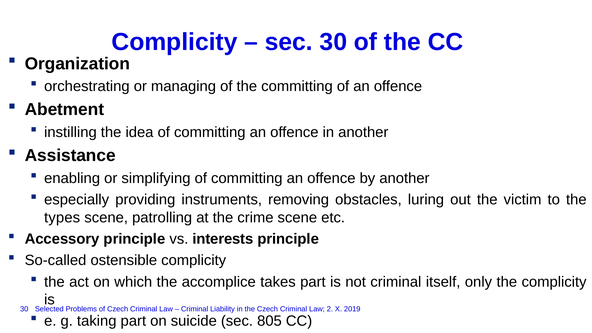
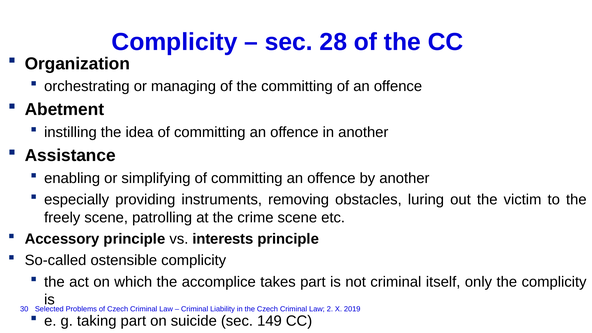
sec 30: 30 -> 28 (333, 42)
types: types -> freely (62, 217)
805: 805 -> 149 (269, 321)
